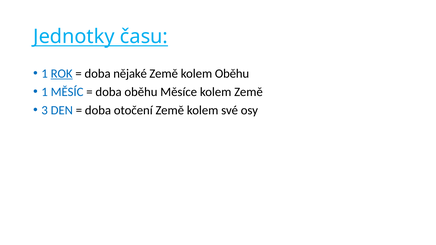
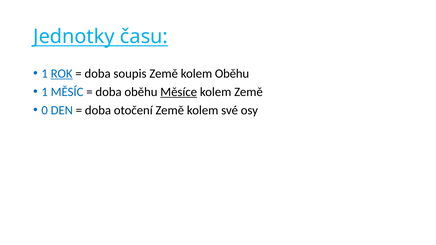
nějaké: nějaké -> soupis (130, 74)
Měsíce underline: none -> present (179, 92)
3: 3 -> 0 (45, 110)
